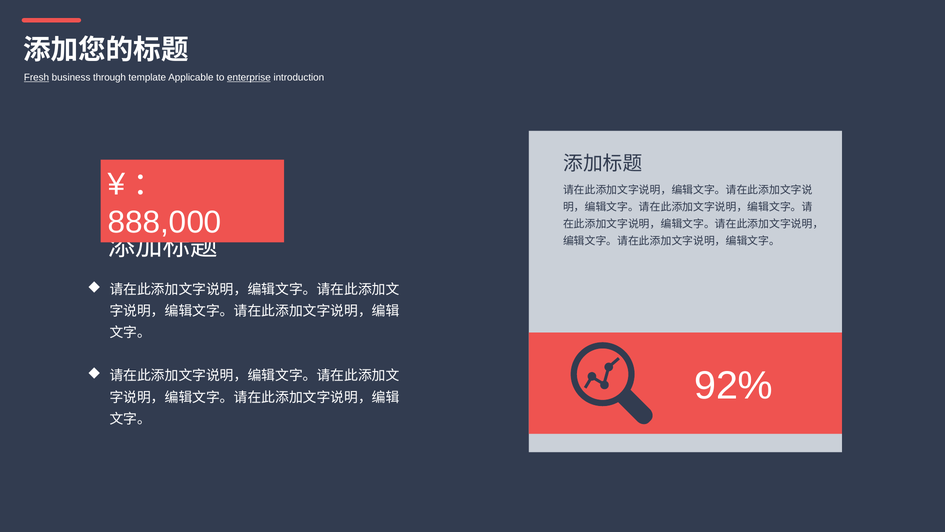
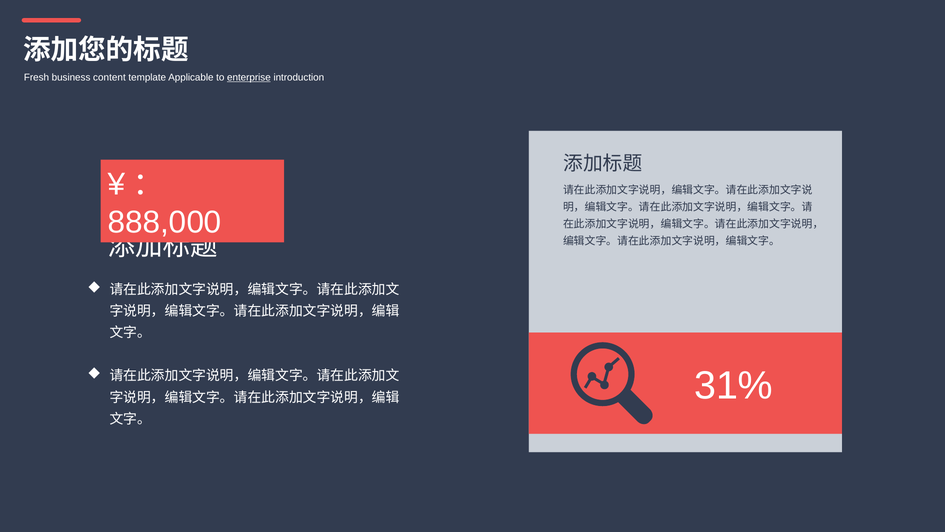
Fresh underline: present -> none (36, 77)
through: through -> content (109, 77)
92%: 92% -> 31% (734, 385)
